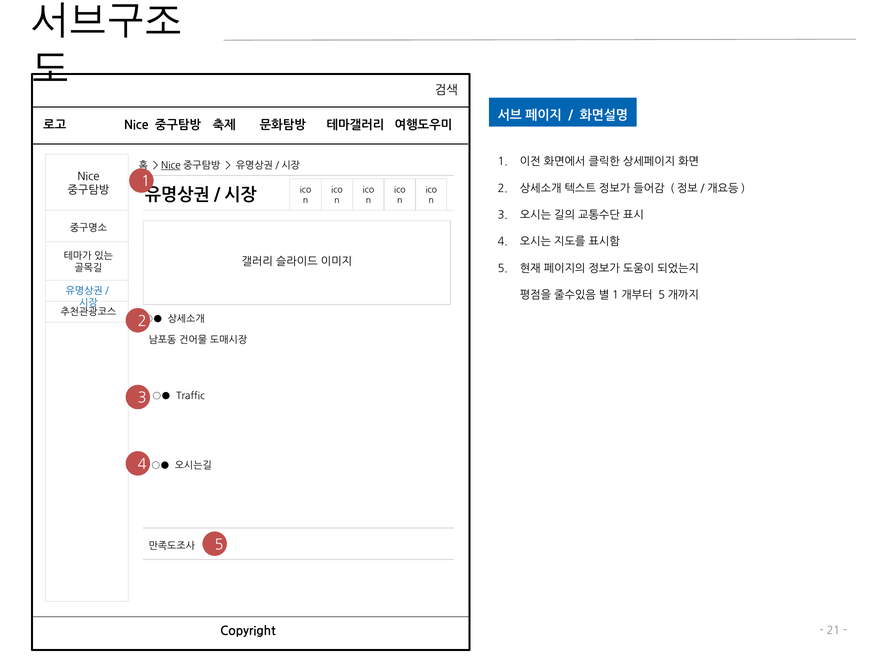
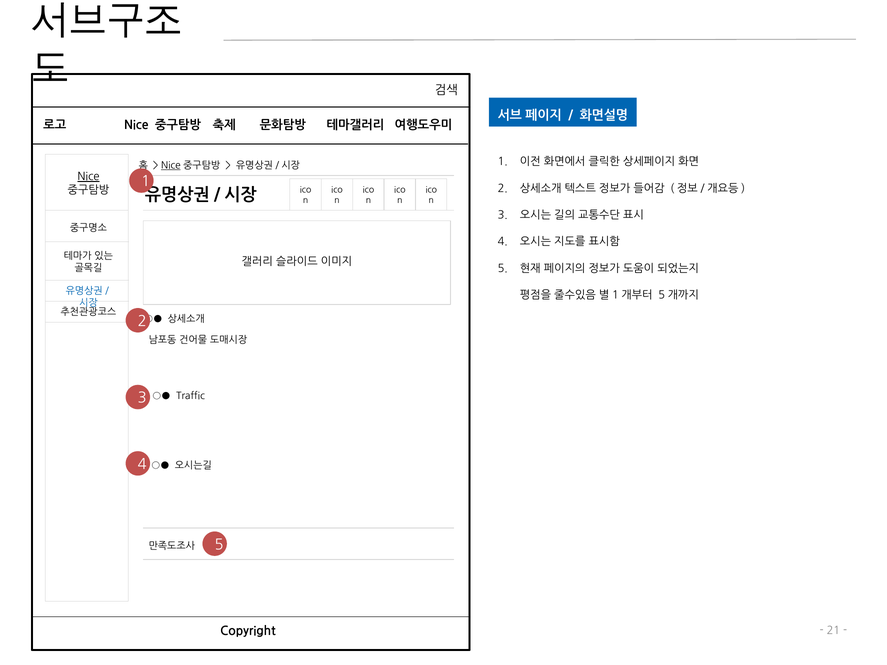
Nice underline: none -> present (88, 177)
